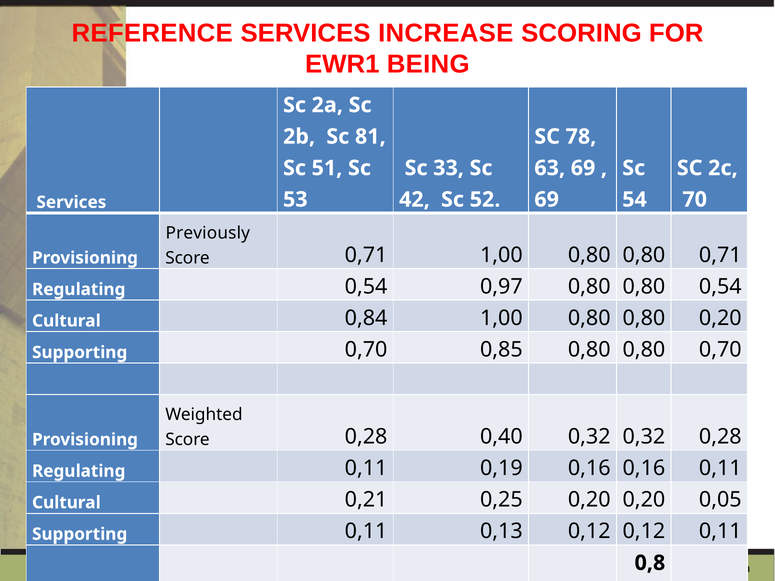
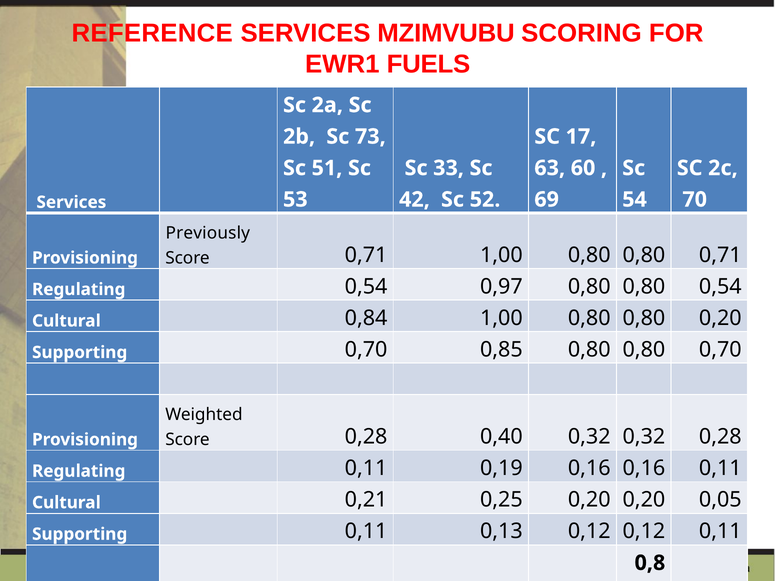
INCREASE: INCREASE -> MZIMVUBU (446, 33)
BEING: BEING -> FUELS (428, 64)
81: 81 -> 73 (370, 137)
78: 78 -> 17 (581, 137)
63 69: 69 -> 60 (583, 168)
